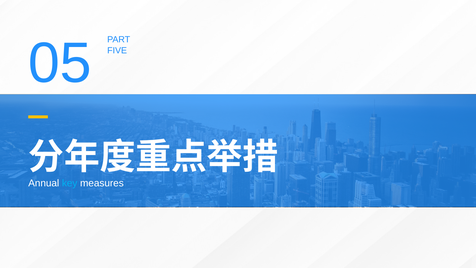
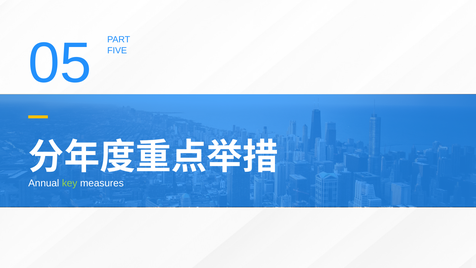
key colour: light blue -> light green (70, 183)
